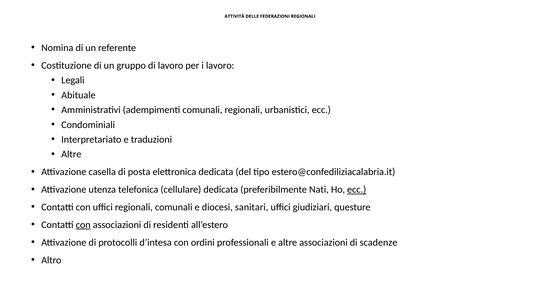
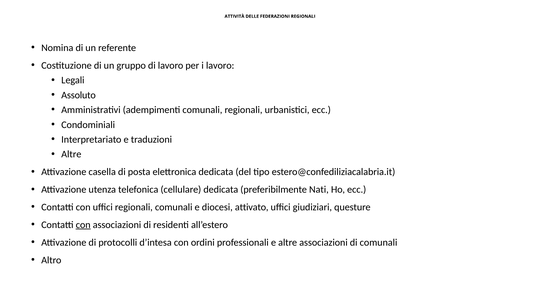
Abituale: Abituale -> Assoluto (79, 95)
ecc underline: present -> none (357, 190)
sanitari: sanitari -> attivato (252, 207)
di scadenze: scadenze -> comunali (379, 242)
